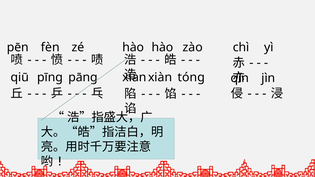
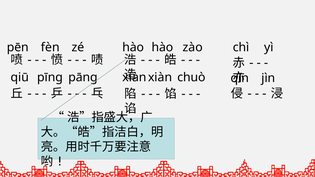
tóng: tóng -> chuò (191, 77)
